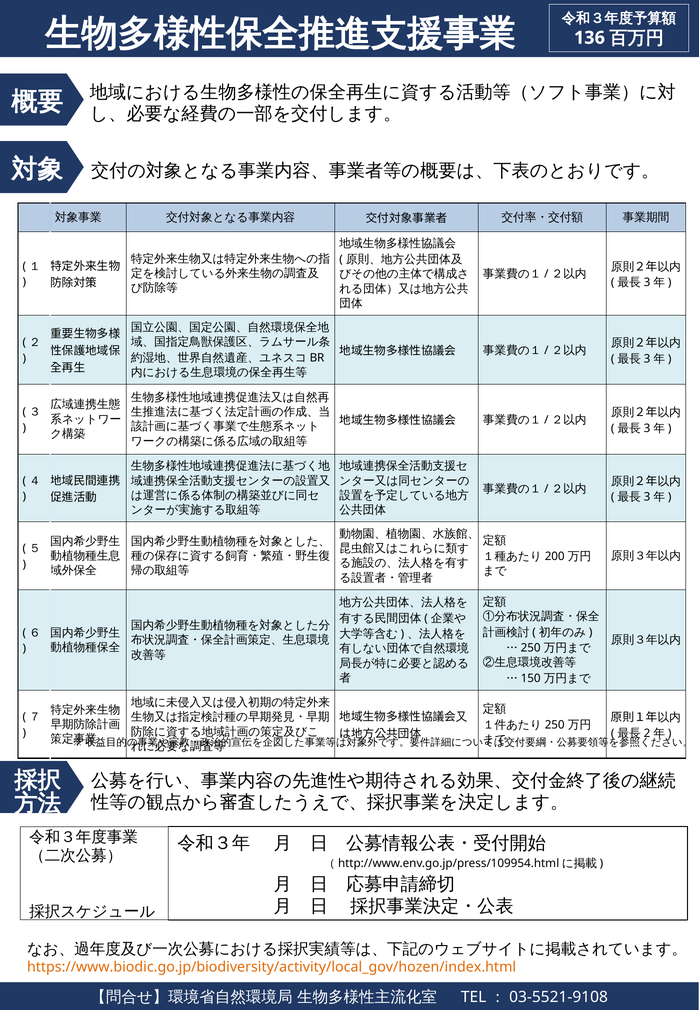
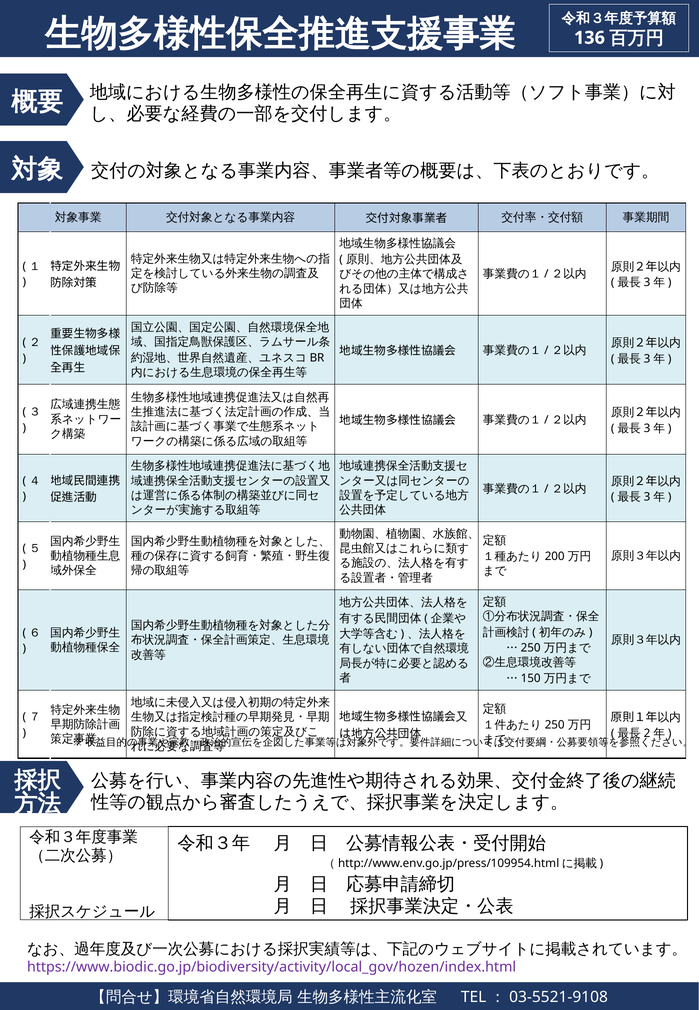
https://www.biodic.go.jp/biodiversity/activity/local_gov/hozen/index.html colour: orange -> purple (272, 967)
